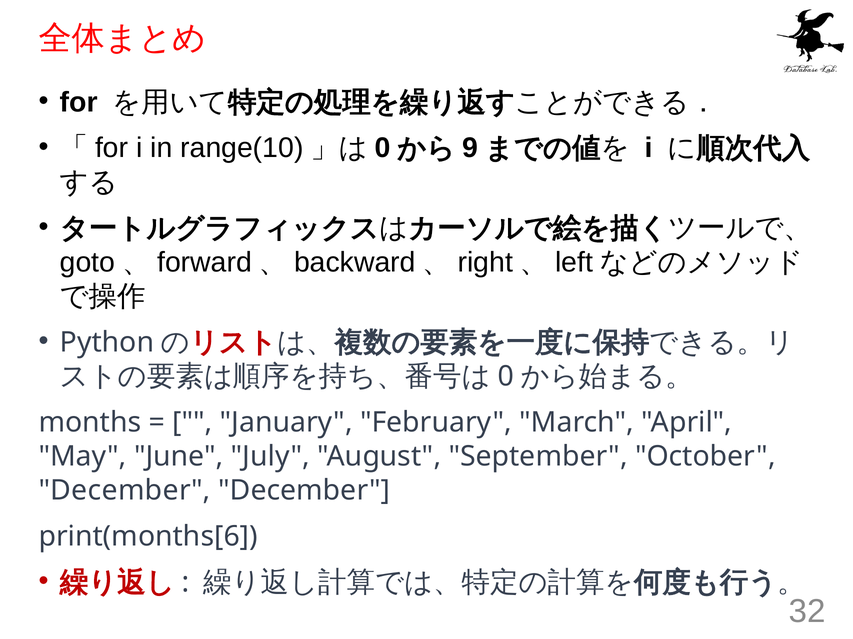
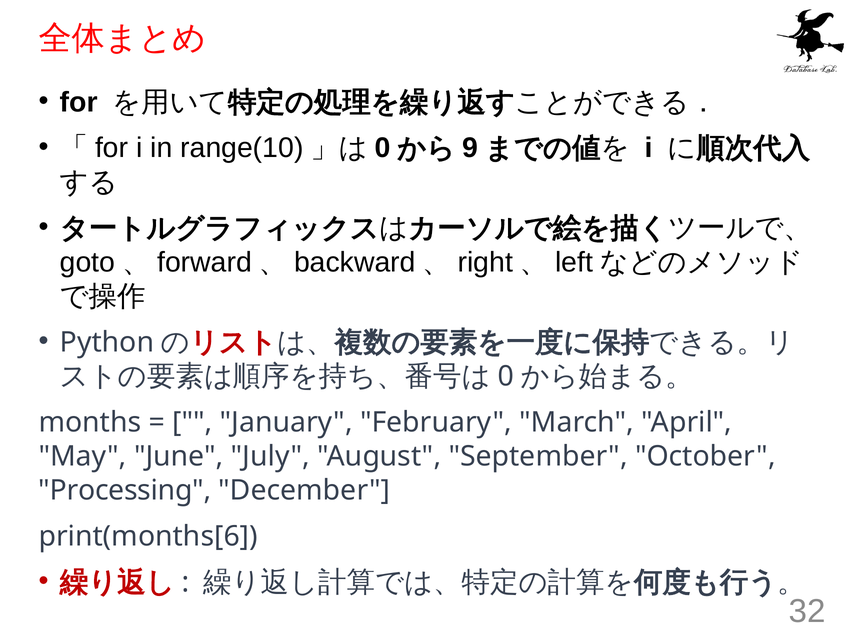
December: December -> Processing (125, 491)
